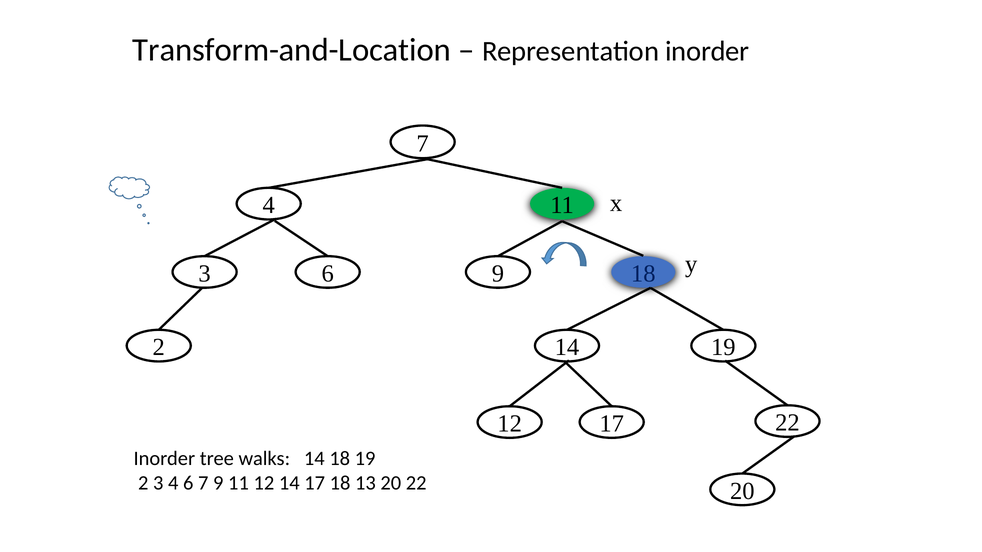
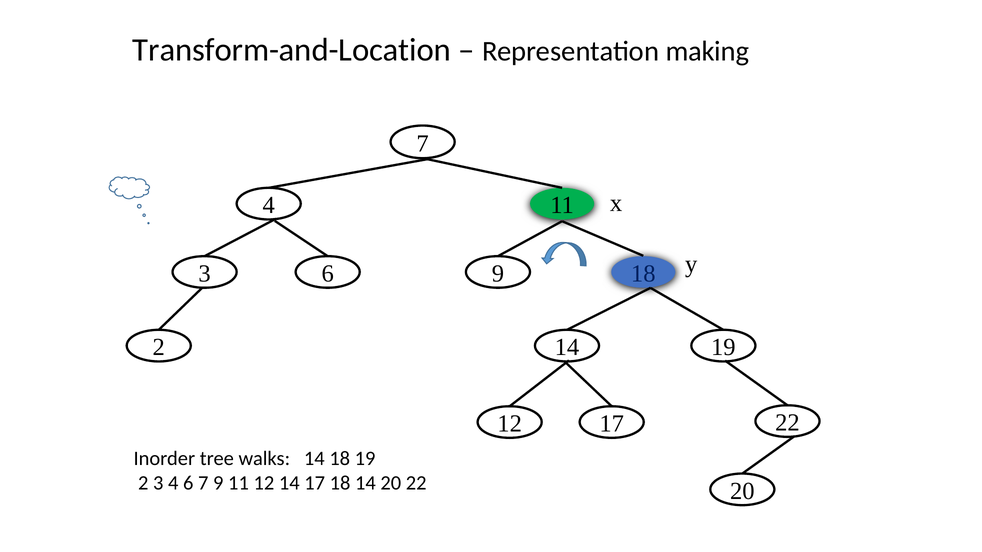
Representation inorder: inorder -> making (707, 51)
18 13: 13 -> 14 (365, 483)
